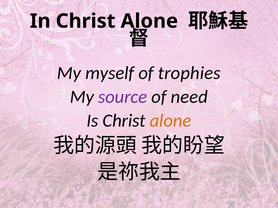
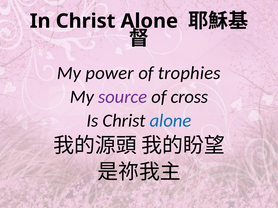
myself: myself -> power (110, 73)
need: need -> cross (189, 97)
alone colour: orange -> blue (170, 121)
